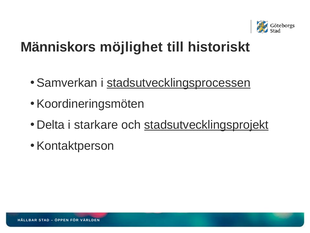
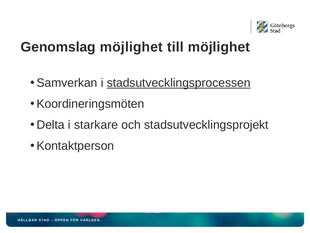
Människors: Människors -> Genomslag (58, 47)
till historiskt: historiskt -> möjlighet (219, 47)
stadsutvecklingsprojekt underline: present -> none (206, 125)
